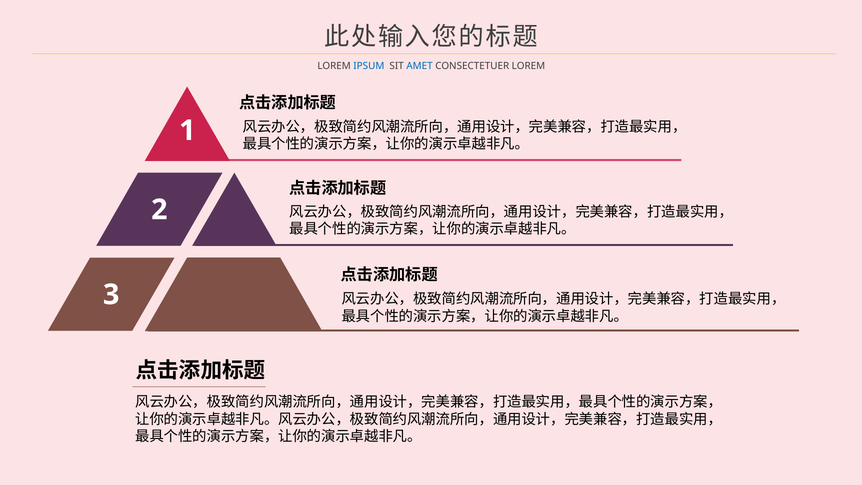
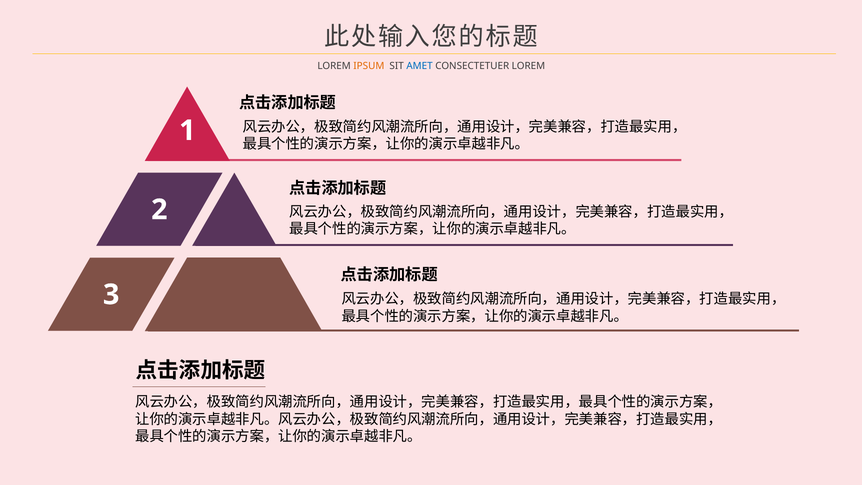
IPSUM colour: blue -> orange (369, 66)
